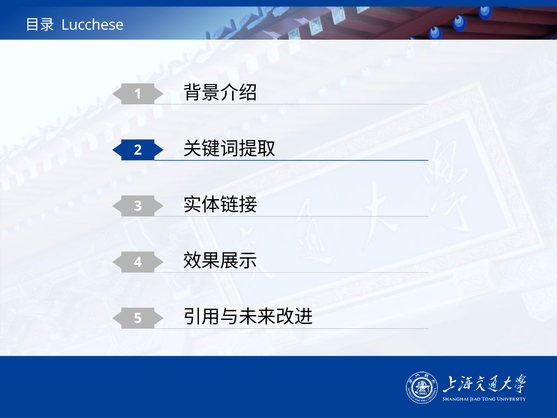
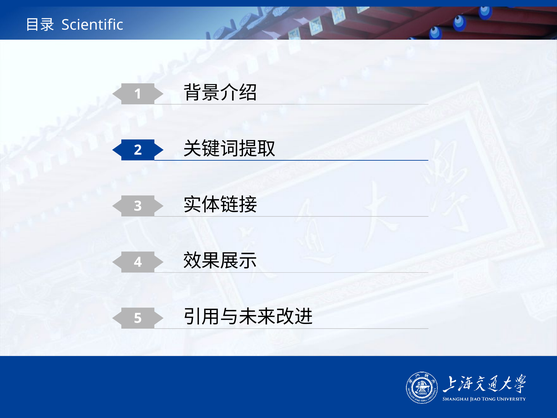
Lucchese: Lucchese -> Scientific (92, 25)
